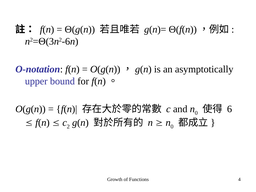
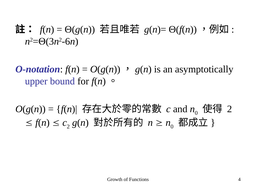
6: 6 -> 2 (230, 109)
